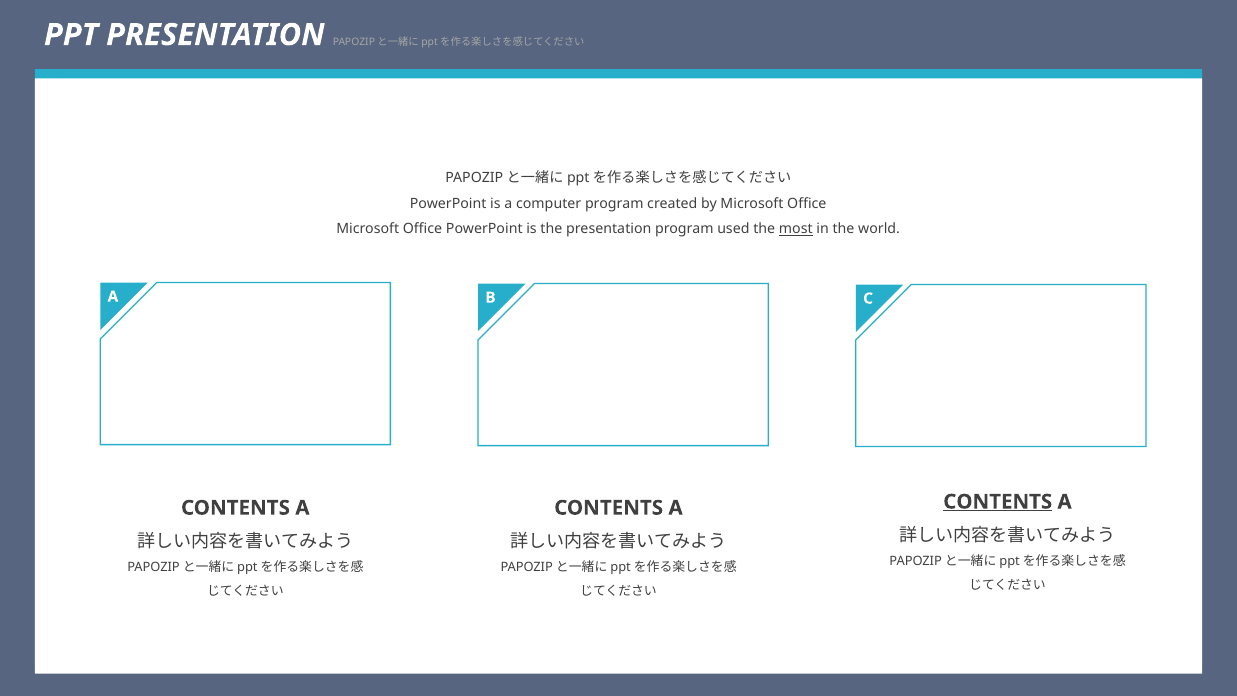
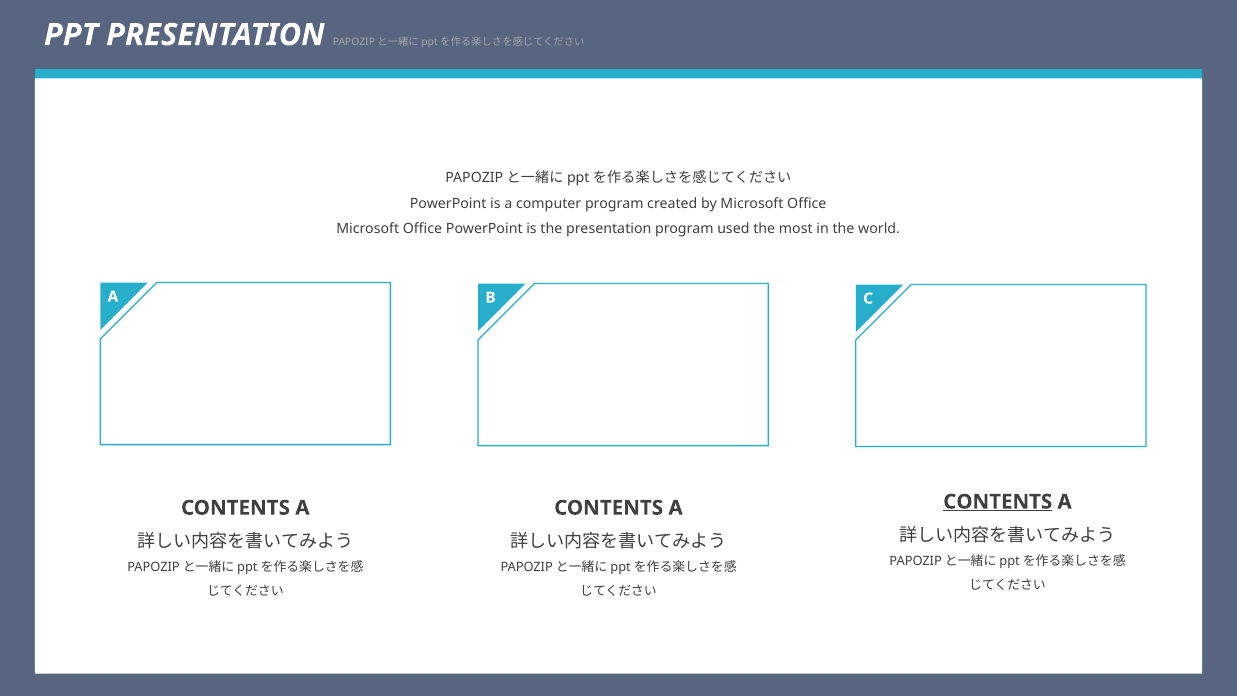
most underline: present -> none (796, 229)
